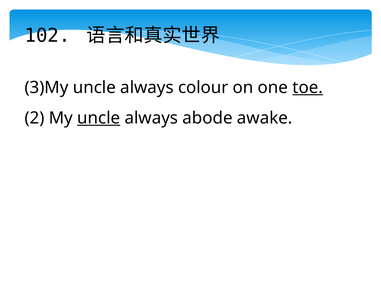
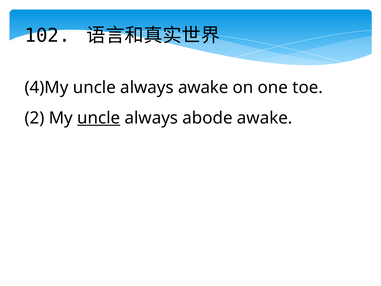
3)My: 3)My -> 4)My (47, 87)
always colour: colour -> awake (203, 87)
toe underline: present -> none (308, 87)
